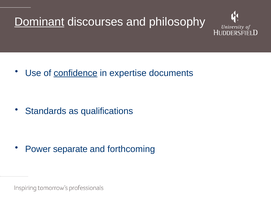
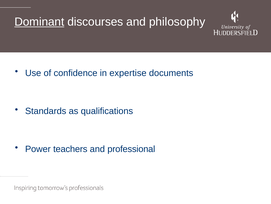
confidence underline: present -> none (76, 73)
separate: separate -> teachers (70, 149)
forthcoming: forthcoming -> professional (131, 149)
